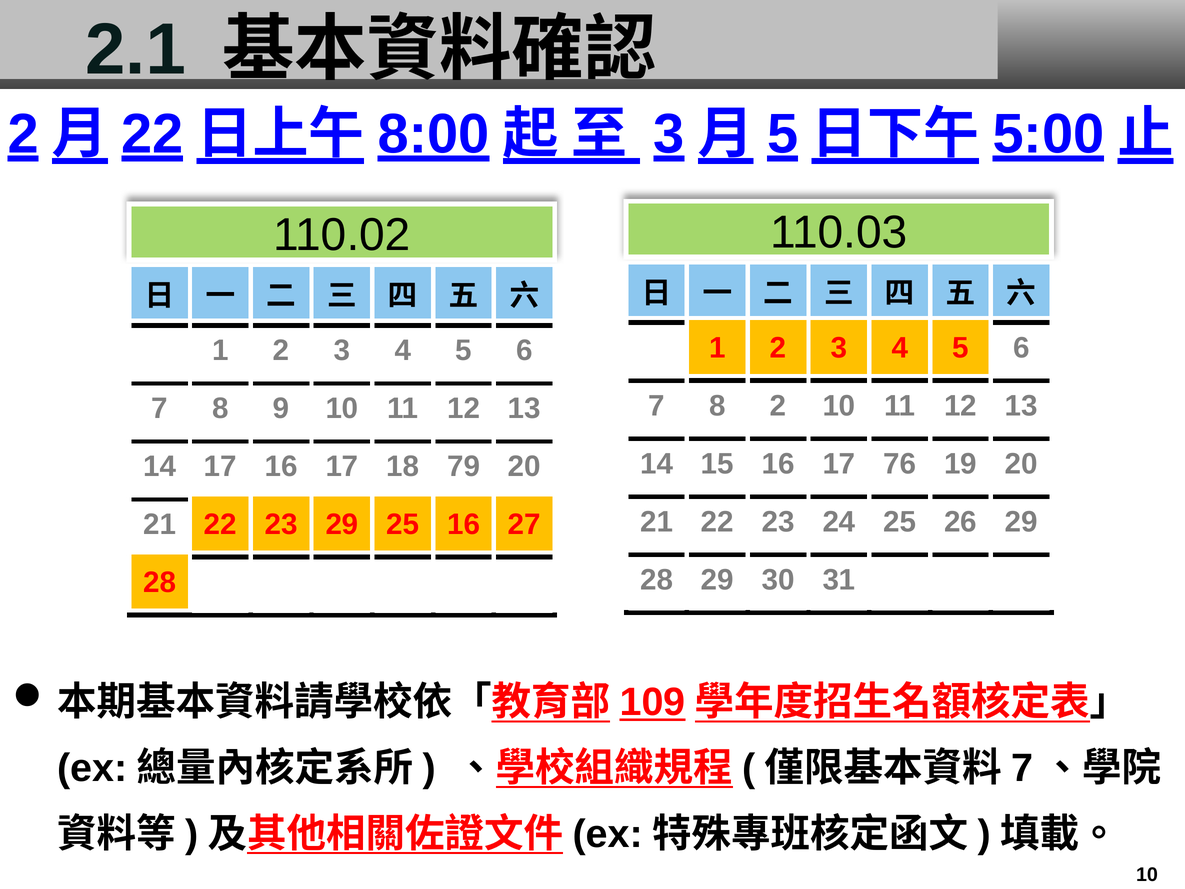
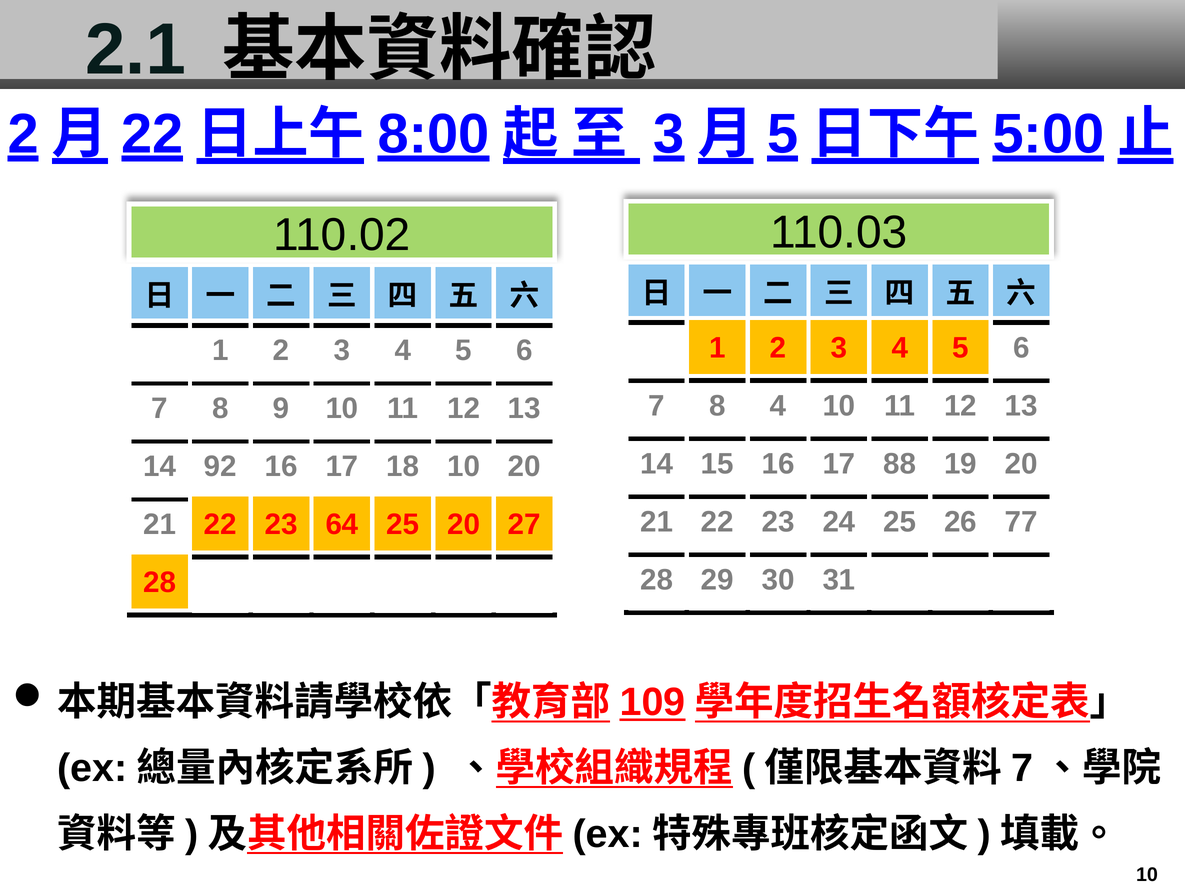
8 2: 2 -> 4 (778, 406)
76: 76 -> 88 (900, 464)
14 17: 17 -> 92 (220, 467)
18 79: 79 -> 10 (464, 467)
26 29: 29 -> 77 (1021, 522)
23 29: 29 -> 64 (342, 524)
25 16: 16 -> 20 (464, 524)
